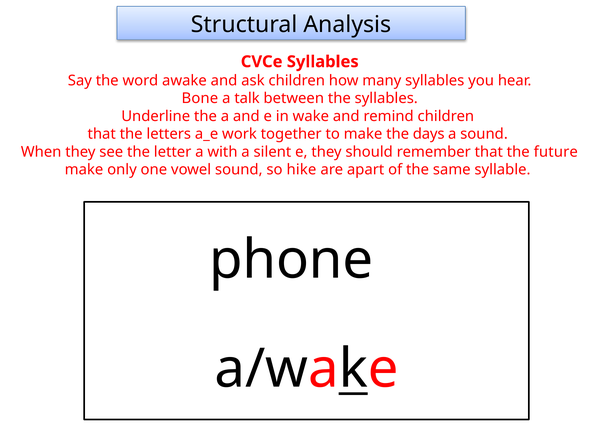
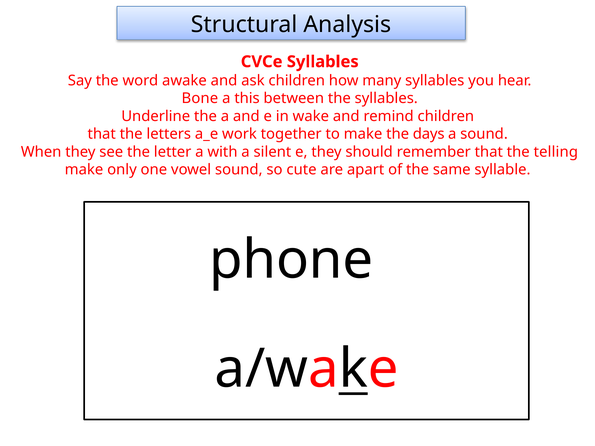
talk: talk -> this (247, 98)
future: future -> telling (556, 152)
hike: hike -> cute (302, 170)
